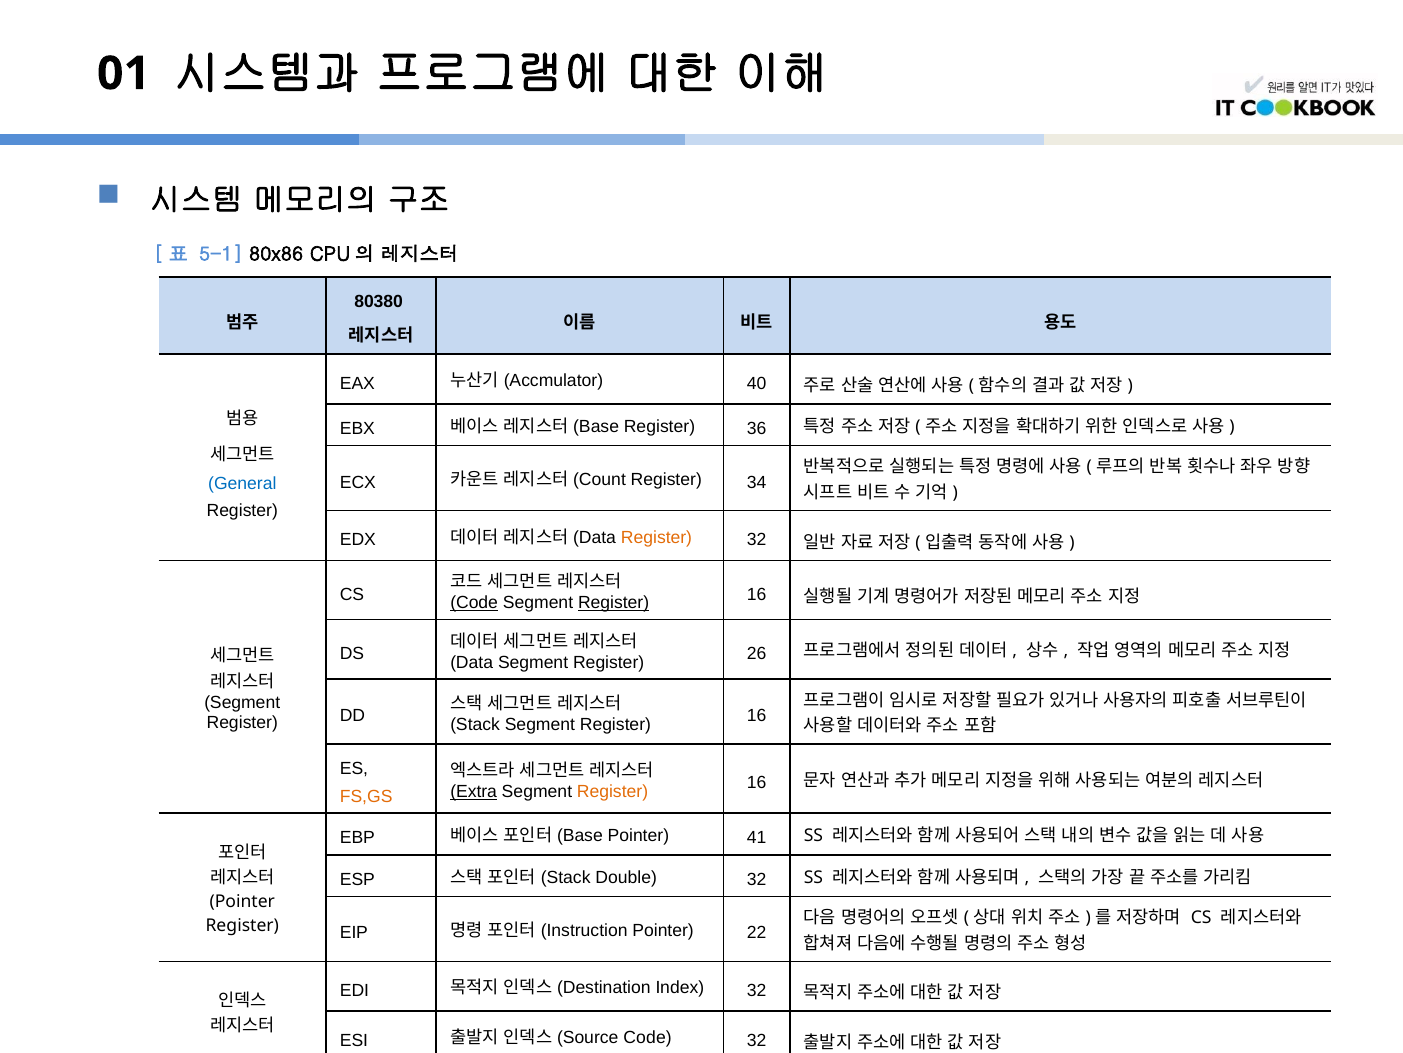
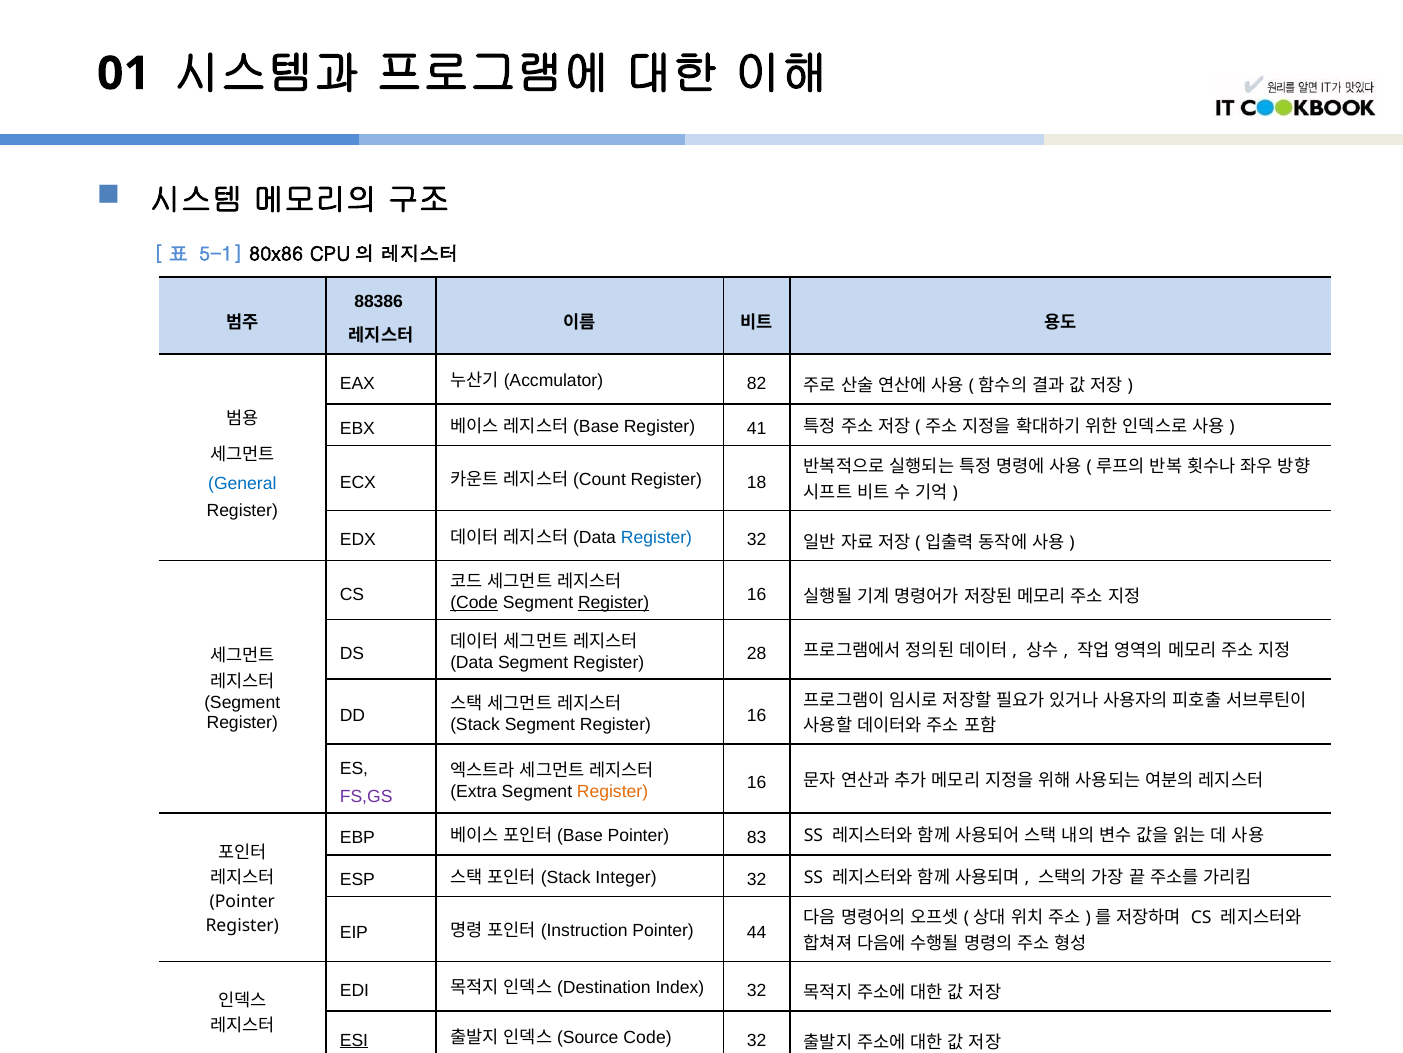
80380: 80380 -> 88386 (379, 302)
40: 40 -> 82 (757, 383)
36: 36 -> 41 (757, 429)
34: 34 -> 18 (757, 482)
Register colour: orange -> blue (657, 537)
26: 26 -> 28 (757, 653)
Extra underline: present -> none (474, 791)
FS,GS colour: orange -> purple (366, 796)
41: 41 -> 83 (757, 837)
Double: Double -> Integer (626, 877)
22: 22 -> 44 (757, 932)
ESI underline: none -> present (354, 1039)
